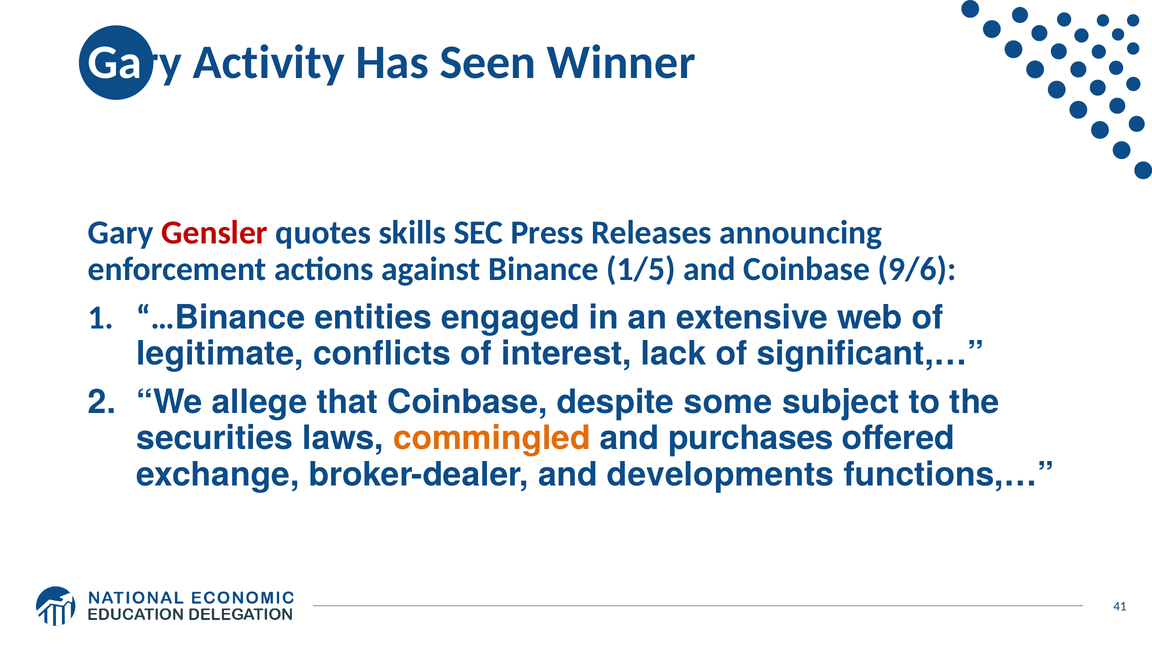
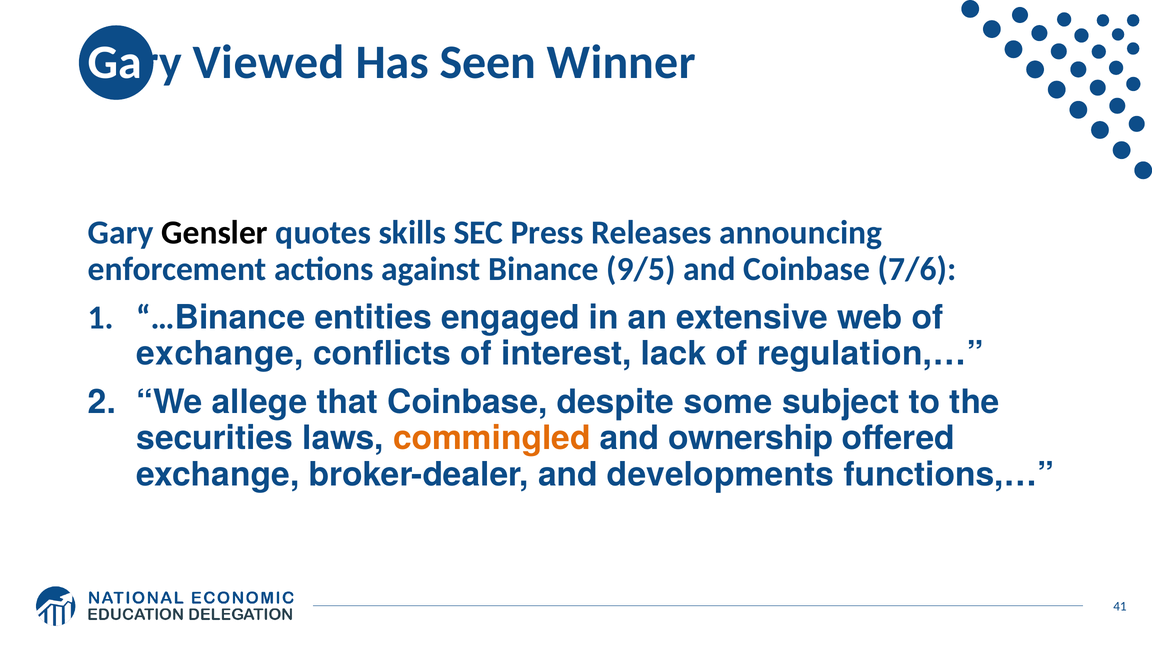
Activity: Activity -> Viewed (269, 62)
Gensler colour: red -> black (215, 233)
1/5: 1/5 -> 9/5 (641, 269)
9/6: 9/6 -> 7/6 (917, 269)
legitimate: legitimate -> exchange (220, 354)
significant,…: significant,… -> regulation,… (870, 354)
purchases: purchases -> ownership (751, 438)
